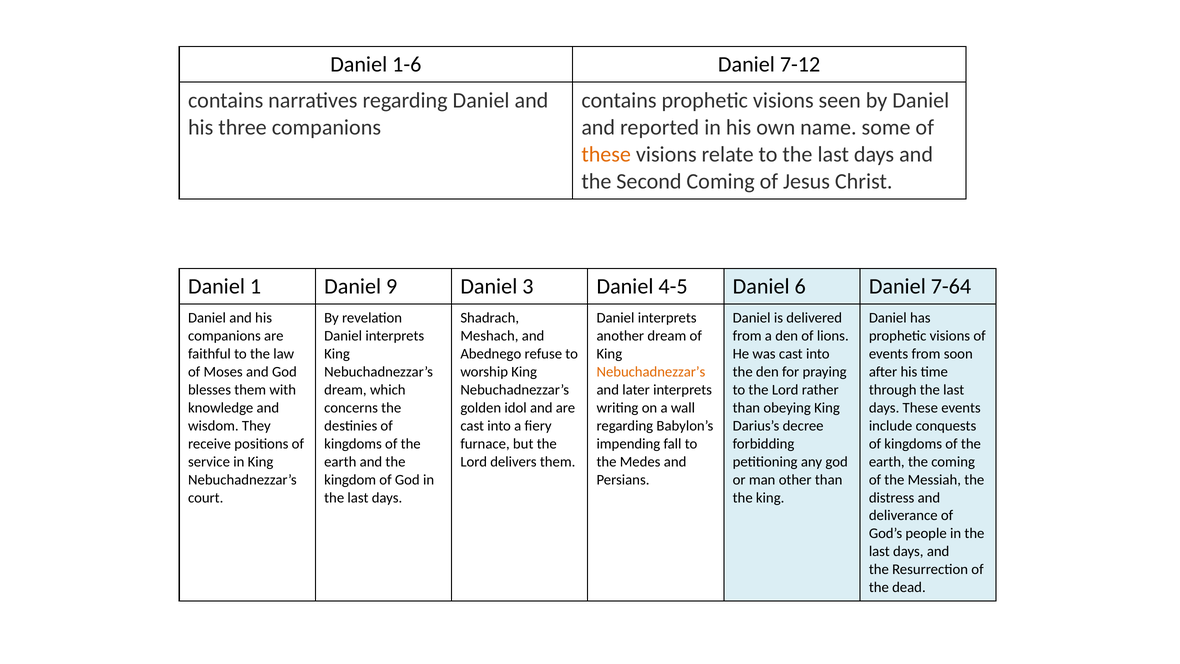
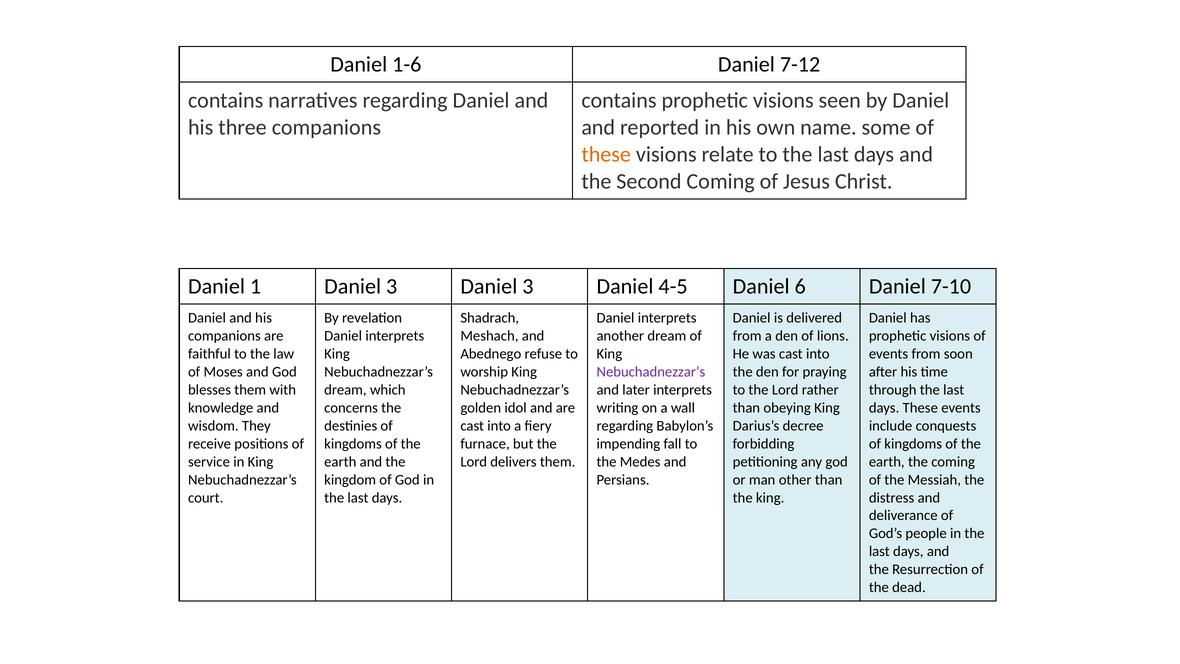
1 Daniel 9: 9 -> 3 (392, 286)
7-64: 7-64 -> 7-10 (951, 286)
Nebuchadnezzar’s colour: orange -> purple (651, 372)
